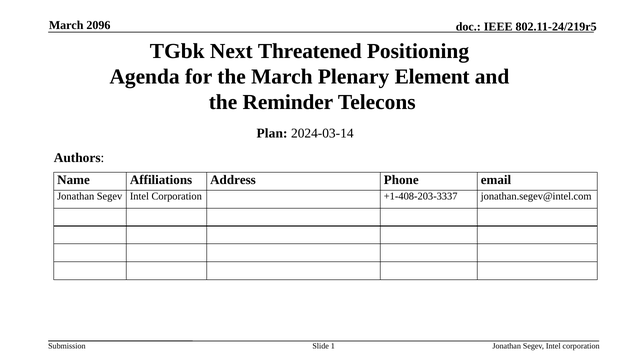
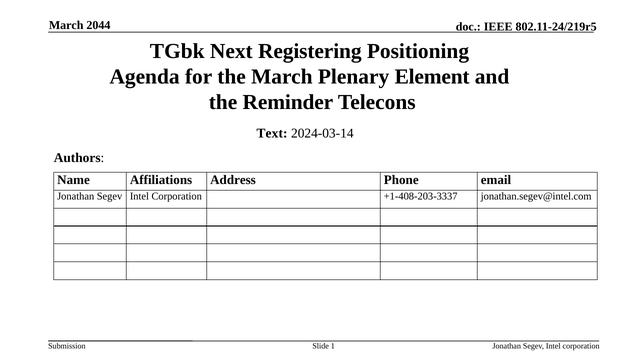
2096: 2096 -> 2044 (98, 26)
Threatened: Threatened -> Registering (310, 51)
Plan: Plan -> Text (272, 133)
